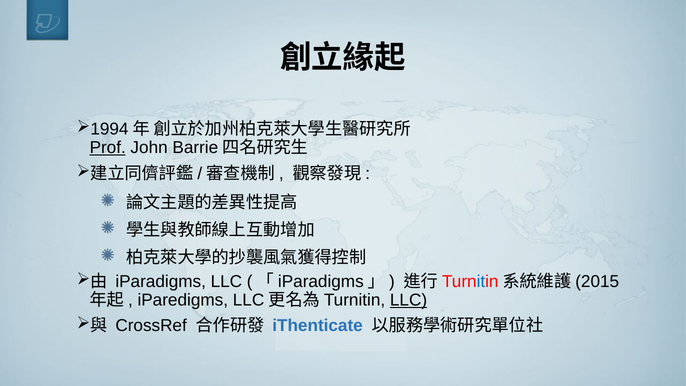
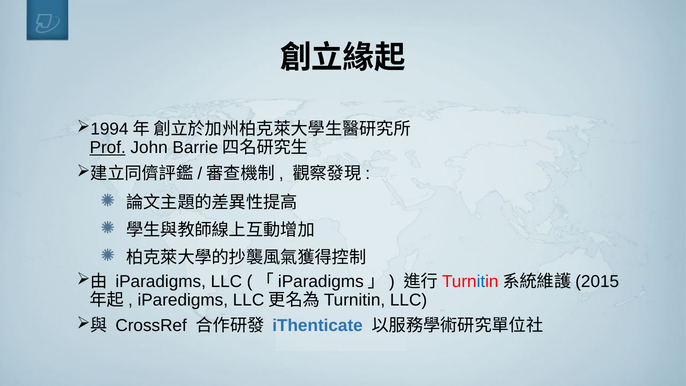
LLC underline: present -> none (409, 300)
